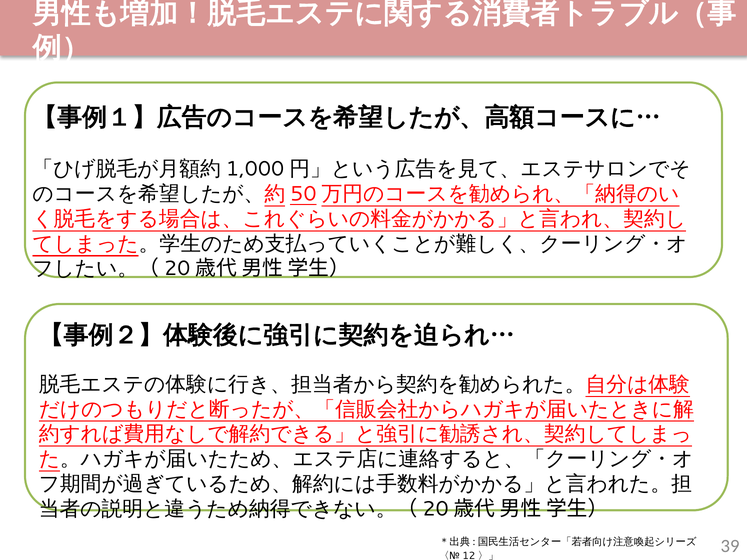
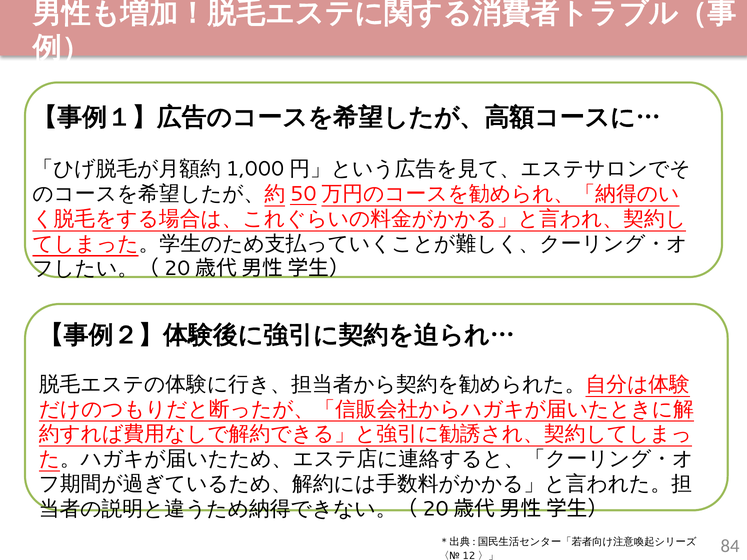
39: 39 -> 84 (730, 546)
